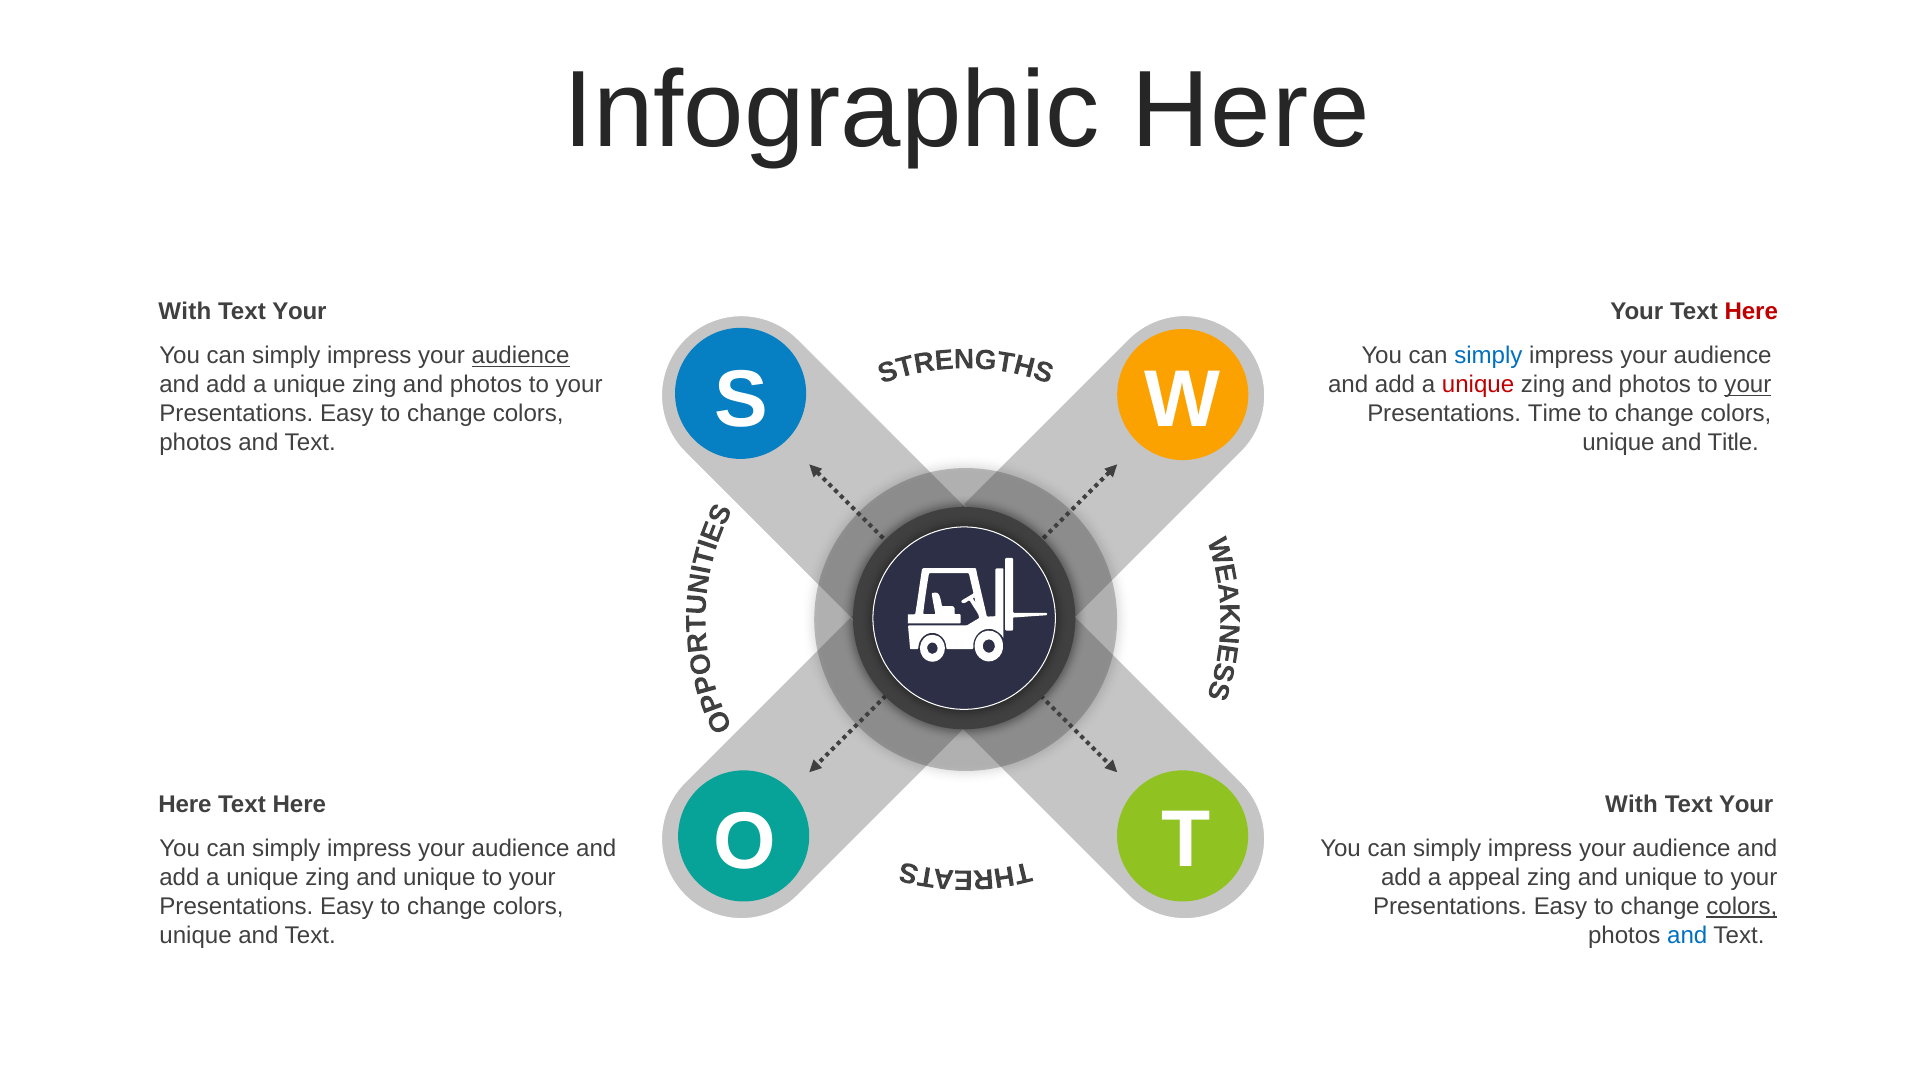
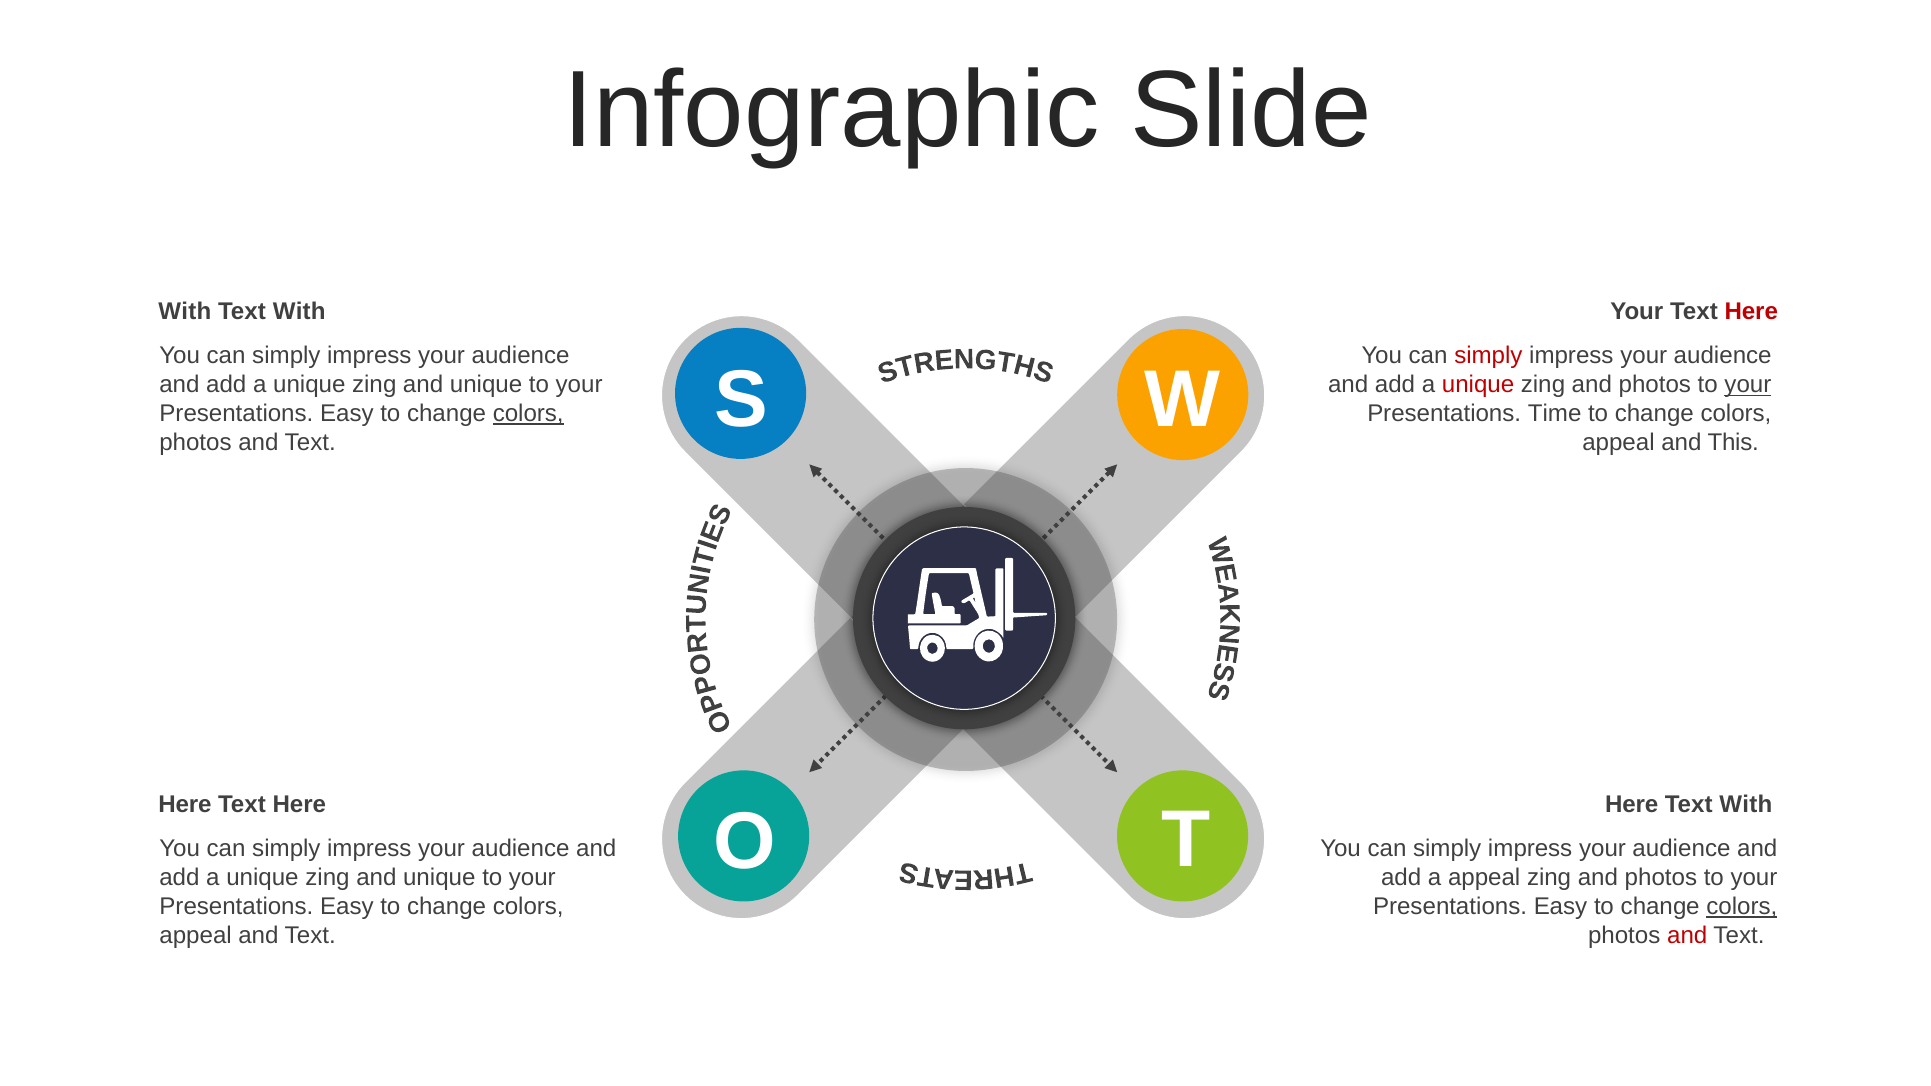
Infographic Here: Here -> Slide (1251, 110)
Your: Your -> With (299, 312)
audience underline: present -> none (521, 356)
simply colour: blue -> red (1488, 356)
photos: photos -> unique (486, 385)
colors underline: none -> present (528, 414)
unique: unique -> appeal (1618, 443)
Title: Title -> This (1733, 443)
With: With -> Here (1632, 805)
Your: Your -> With (1746, 805)
unique: unique -> photos (1661, 878)
unique: unique -> appeal (196, 936)
and colour: blue -> red (1687, 936)
